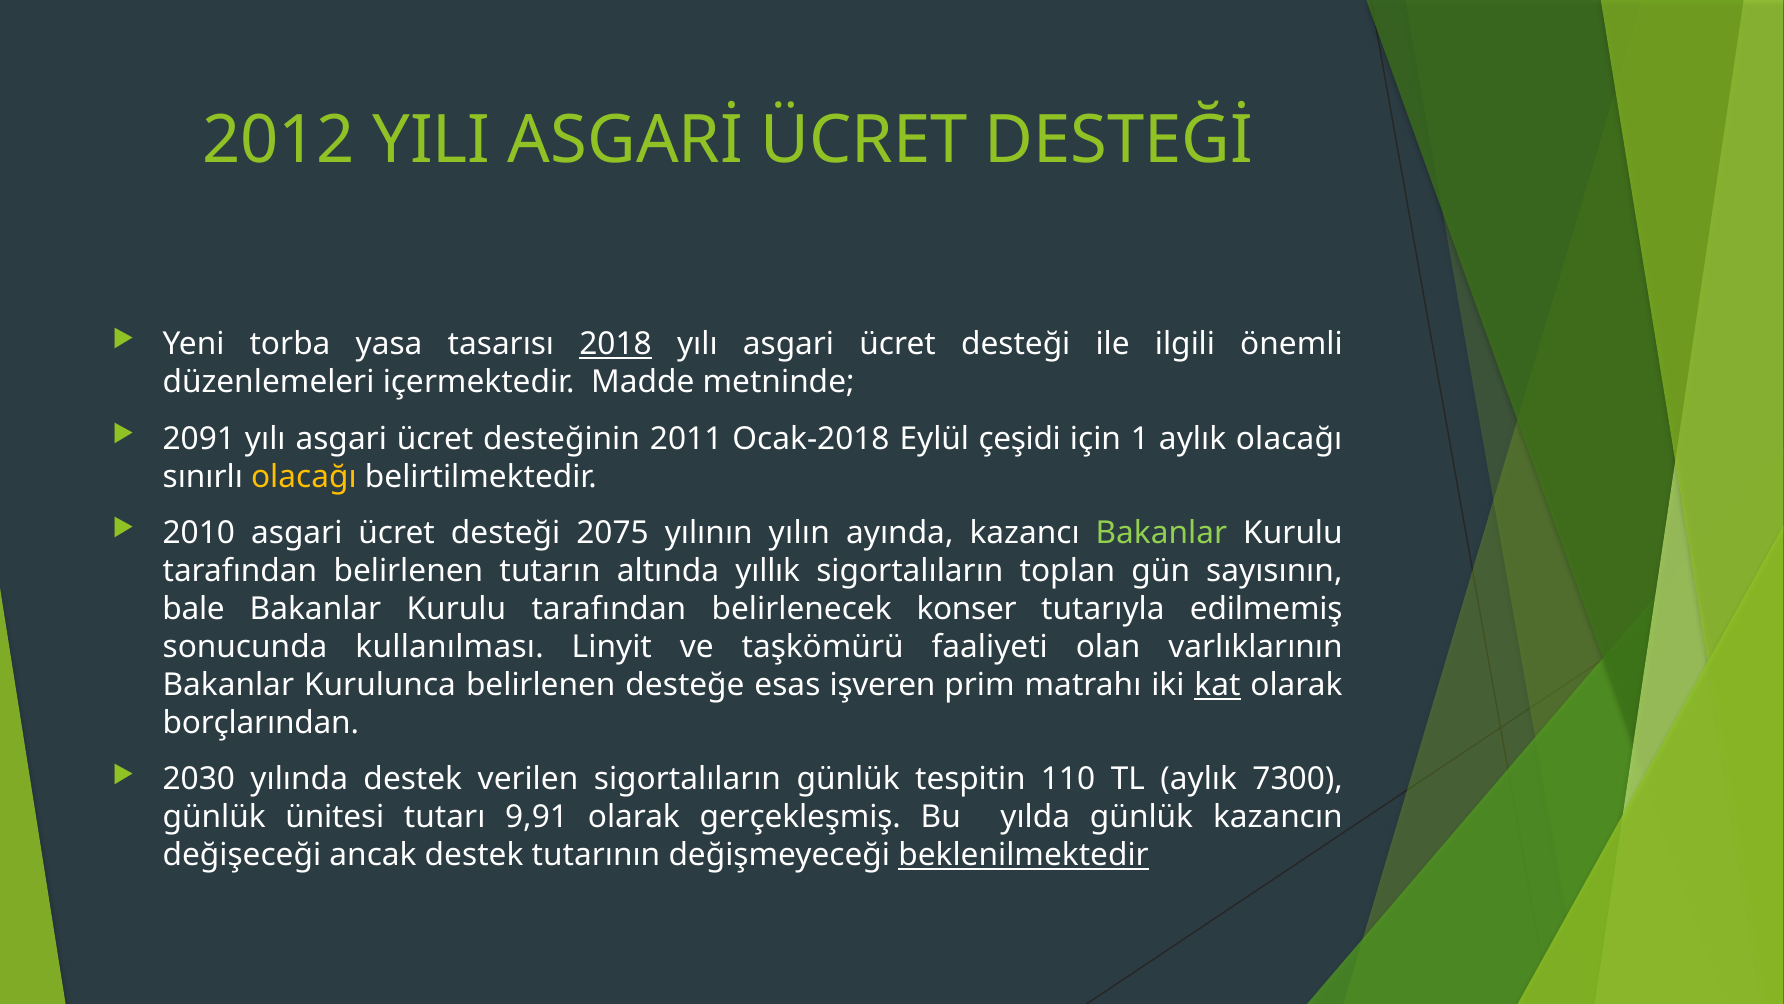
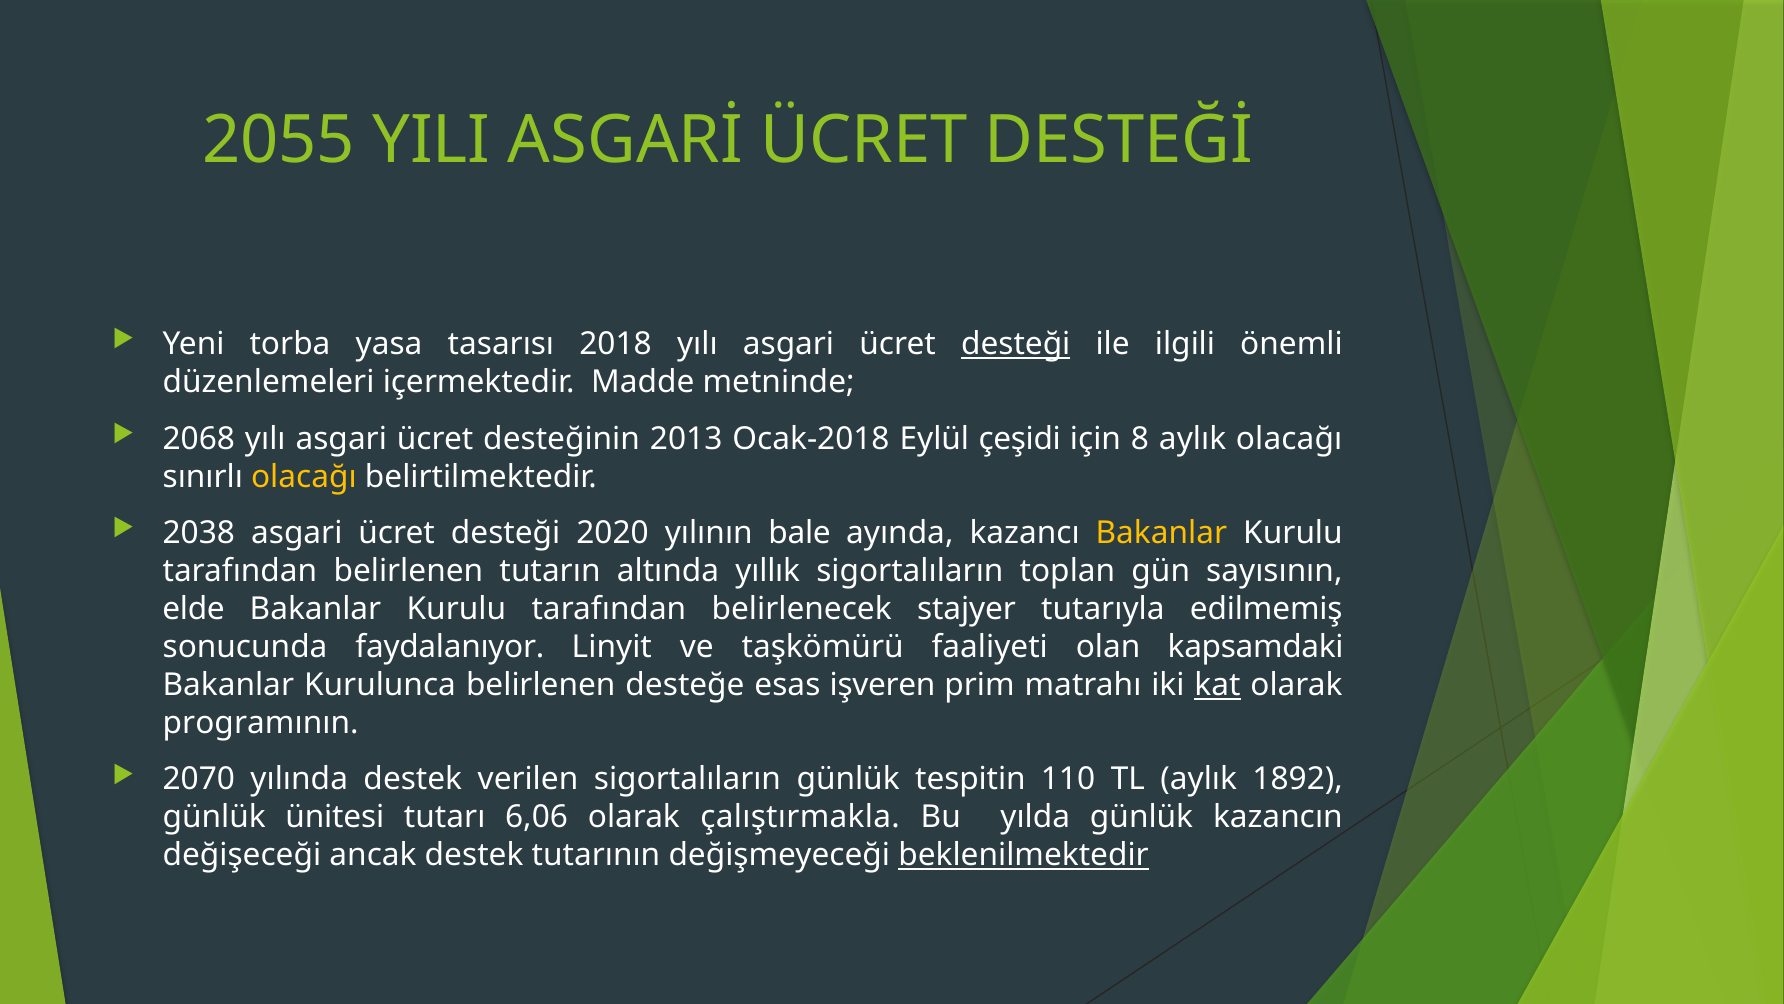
2012: 2012 -> 2055 (279, 141)
2018 underline: present -> none (616, 344)
desteği underline: none -> present (1016, 344)
2091: 2091 -> 2068 (199, 438)
2011: 2011 -> 2013 (686, 438)
1: 1 -> 8 (1140, 438)
2010: 2010 -> 2038 (199, 533)
2075: 2075 -> 2020 (613, 533)
yılın: yılın -> bale (800, 533)
Bakanlar colour: light green -> yellow (1161, 533)
bale: bale -> elde (194, 609)
konser: konser -> stajyer (966, 609)
kullanılması: kullanılması -> faydalanıyor (450, 647)
varlıklarının: varlıklarının -> kapsamdaki (1256, 647)
borçlarından: borçlarından -> programının (261, 723)
2030: 2030 -> 2070 (199, 779)
7300: 7300 -> 1892 (1298, 779)
9,91: 9,91 -> 6,06 (537, 817)
gerçekleşmiş: gerçekleşmiş -> çalıştırmakla (800, 817)
